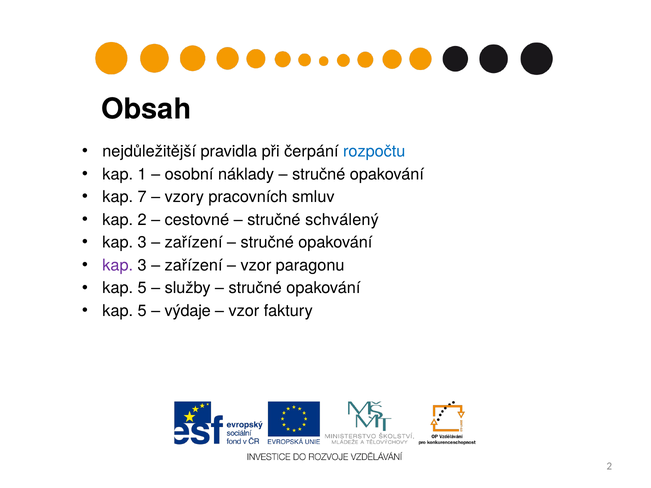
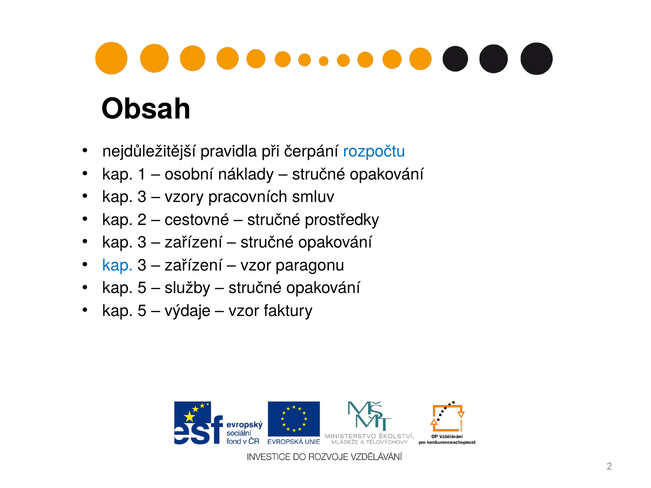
7: 7 -> 3 (142, 197)
schválený: schválený -> prostředky (342, 220)
kap colour: purple -> blue (118, 265)
